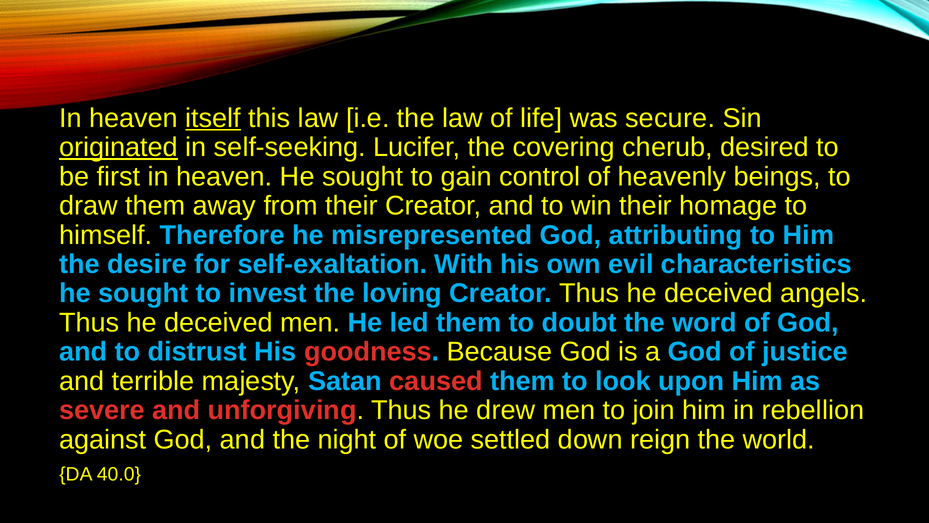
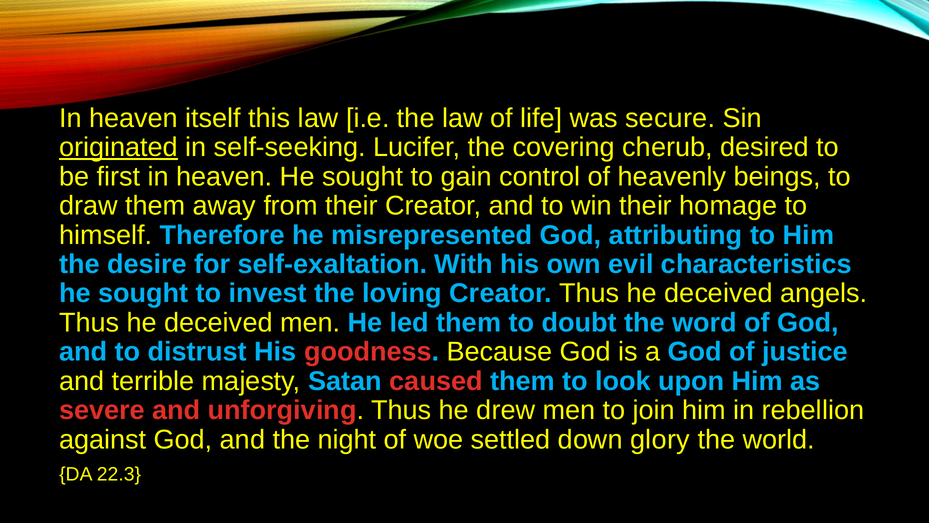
itself underline: present -> none (213, 118)
reign: reign -> glory (660, 439)
40.0: 40.0 -> 22.3 (119, 474)
